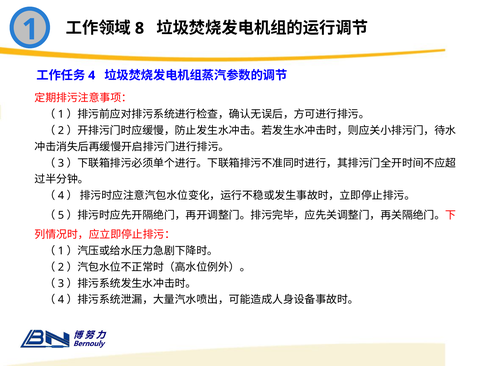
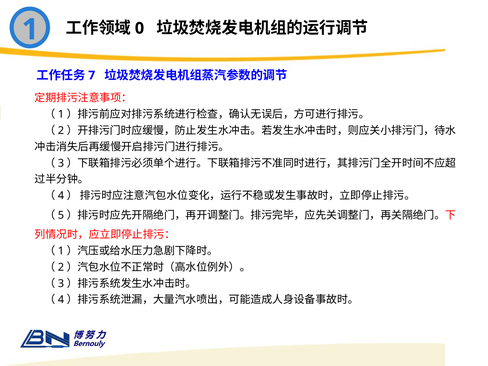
8: 8 -> 0 (139, 28)
4: 4 -> 7 (92, 75)
